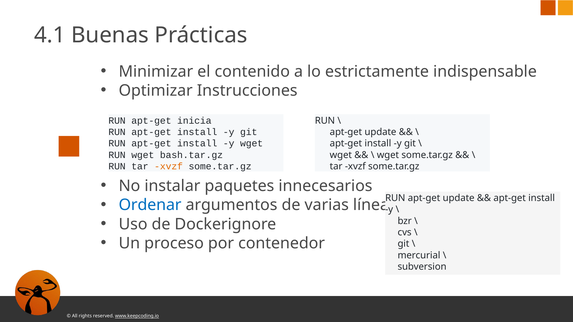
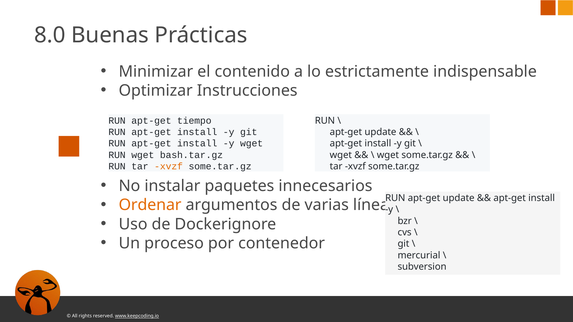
4.1: 4.1 -> 8.0 (50, 35)
inicia: inicia -> tiempo (194, 121)
Ordenar colour: blue -> orange (150, 205)
